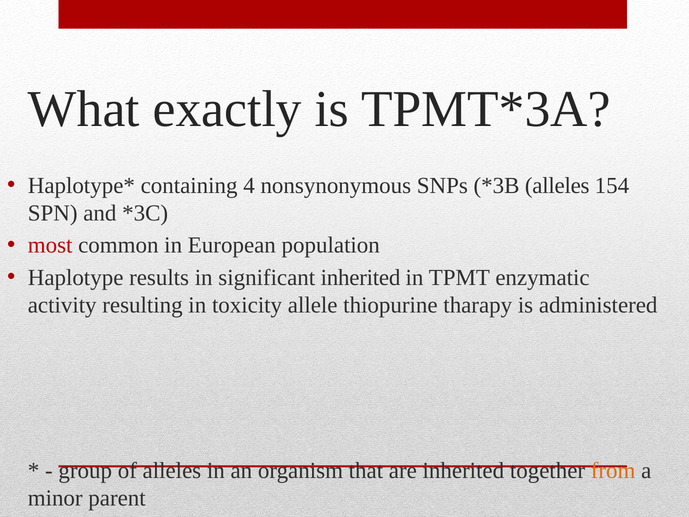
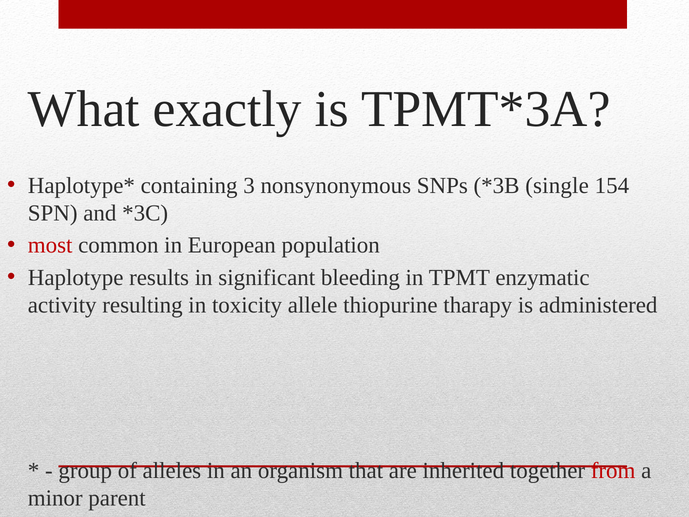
4: 4 -> 3 (249, 186)
alleles: alleles -> single (557, 186)
significant inherited: inherited -> bleeding (360, 277)
from colour: orange -> red (613, 470)
